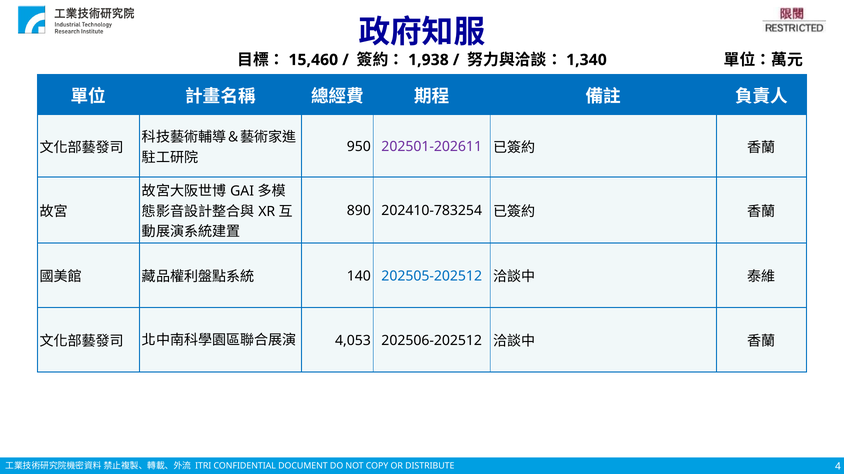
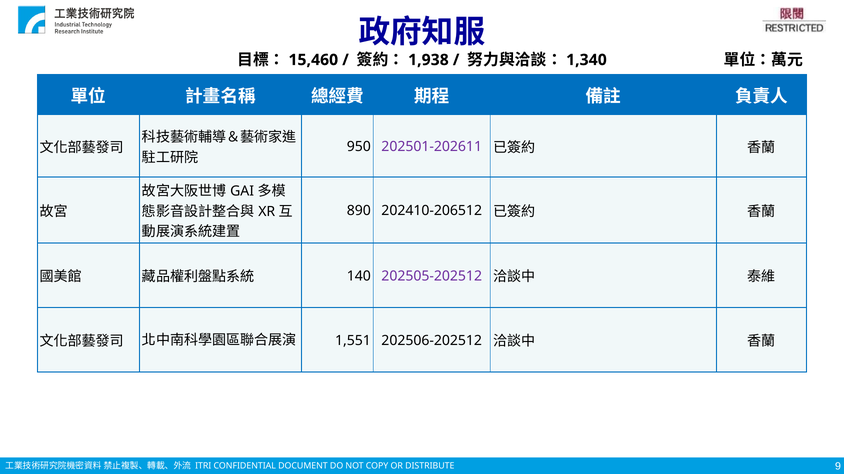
202410-783254: 202410-783254 -> 202410-206512 (432, 211)
202505-202512 colour: blue -> purple (432, 276)
4,053: 4,053 -> 1,551 (353, 341)
4: 4 -> 9 (838, 467)
